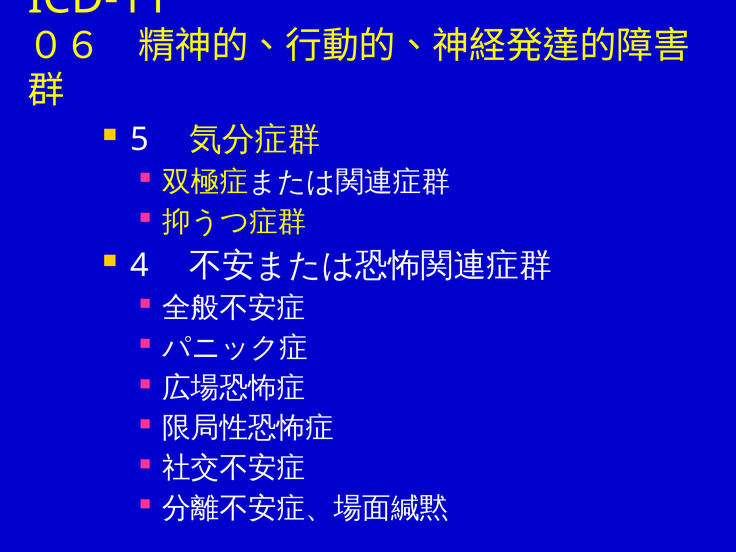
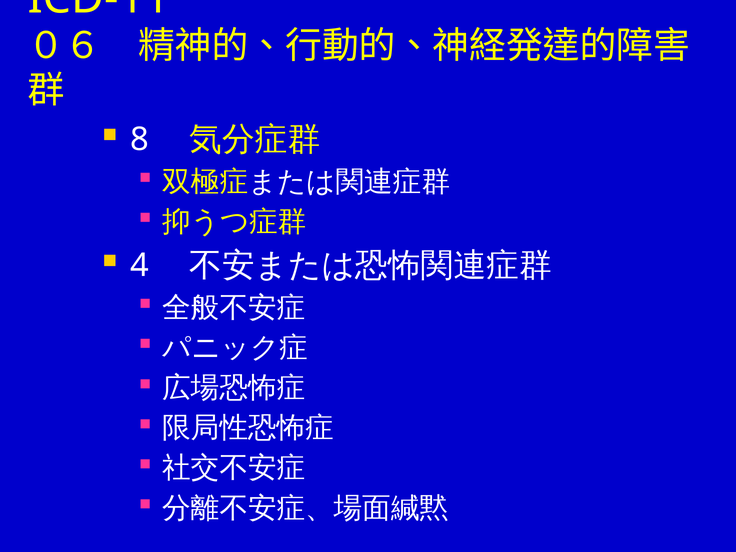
5: 5 -> 8 (140, 139)
